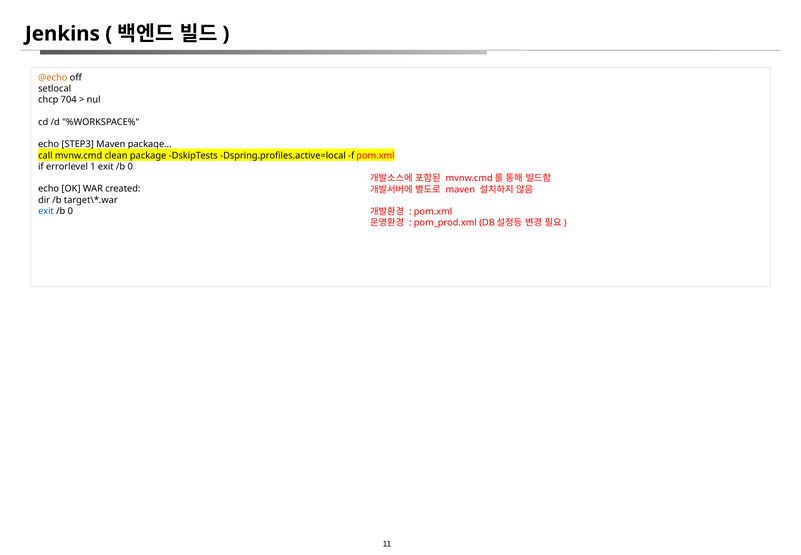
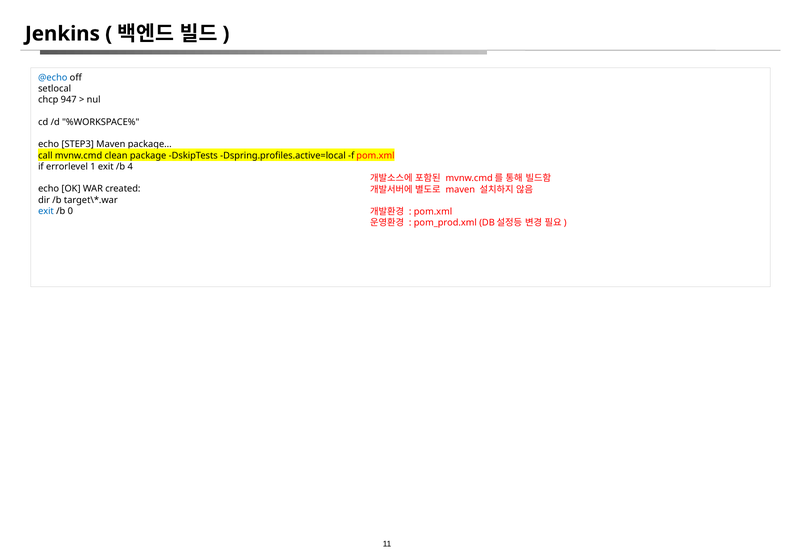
@echo colour: orange -> blue (53, 78)
704: 704 -> 947 (69, 100)
1 exit /b 0: 0 -> 4 (130, 166)
